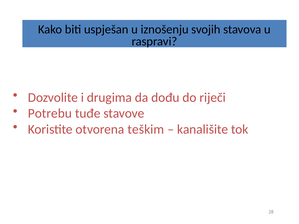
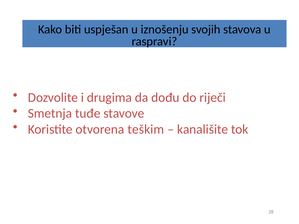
Potrebu: Potrebu -> Smetnja (50, 114)
